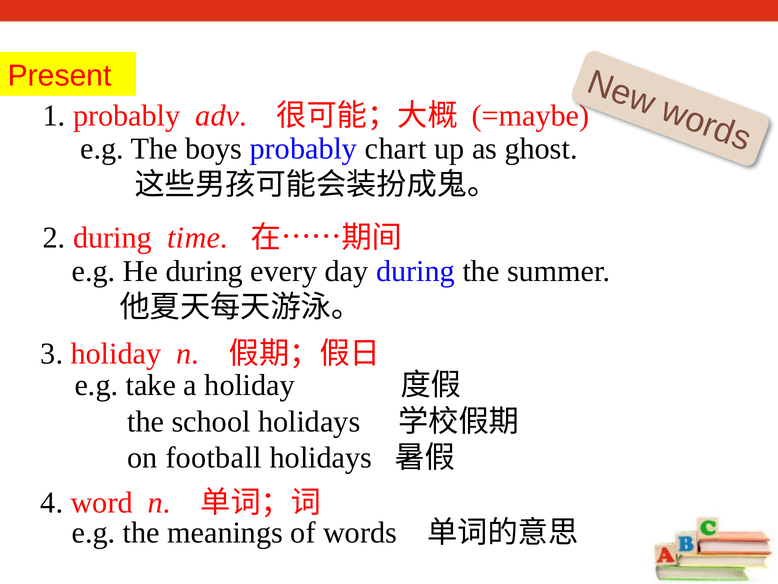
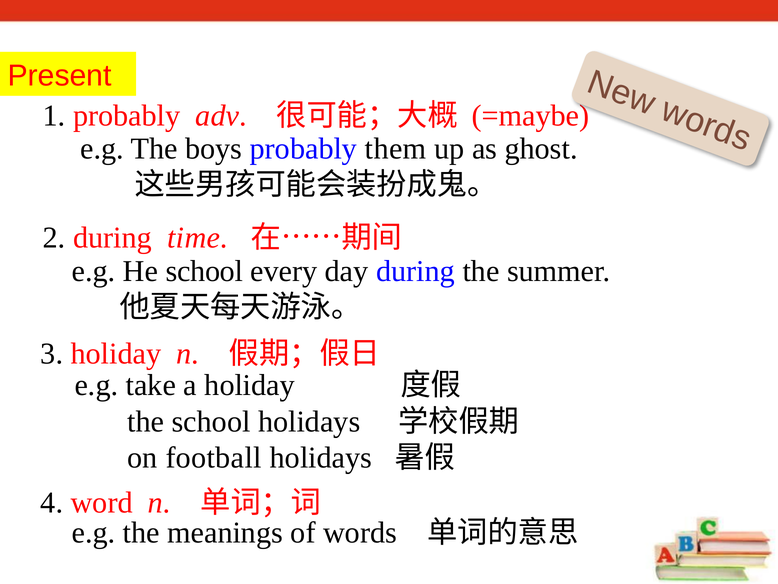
chart: chart -> them (396, 148)
He during: during -> school (204, 271)
